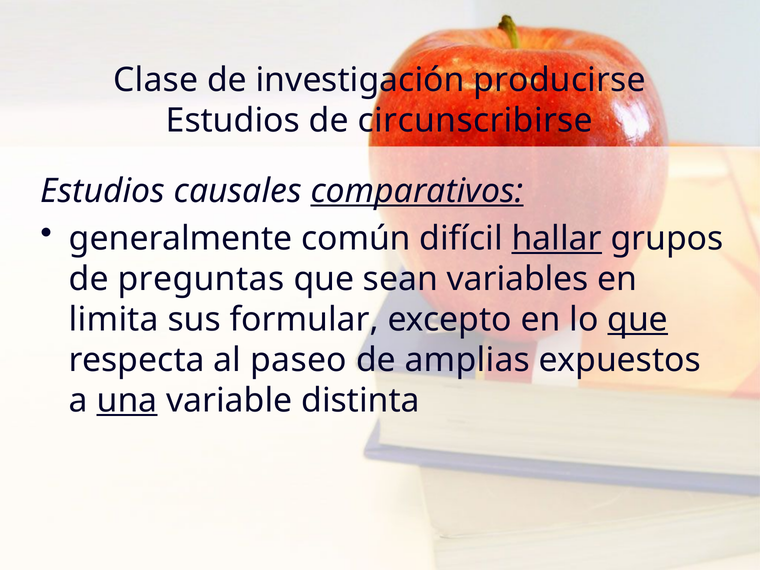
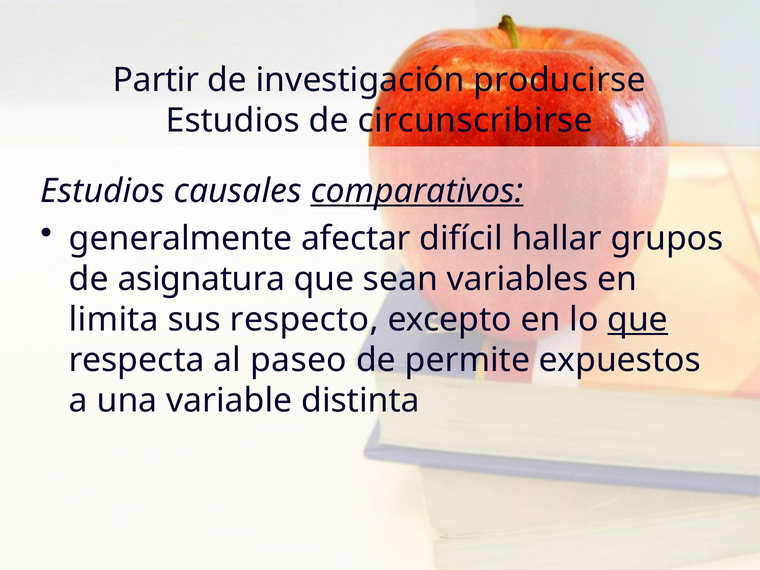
Clase: Clase -> Partir (156, 80)
común: común -> afectar (356, 238)
hallar underline: present -> none (557, 238)
preguntas: preguntas -> asignatura (201, 279)
formular: formular -> respecto (304, 319)
amplias: amplias -> permite (467, 360)
una underline: present -> none (127, 401)
